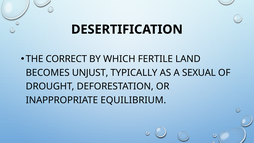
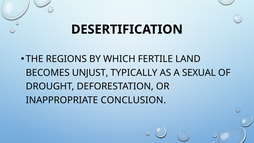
CORRECT: CORRECT -> REGIONS (66, 59)
EQUILIBRIUM: EQUILIBRIUM -> CONCLUSION (133, 100)
